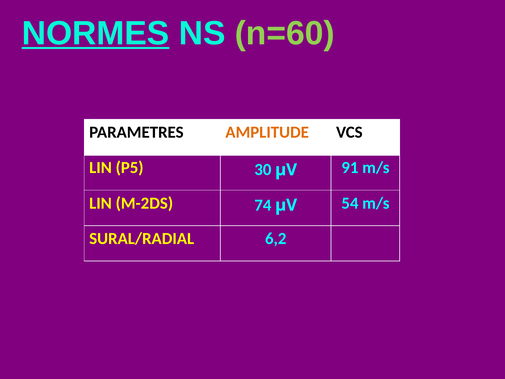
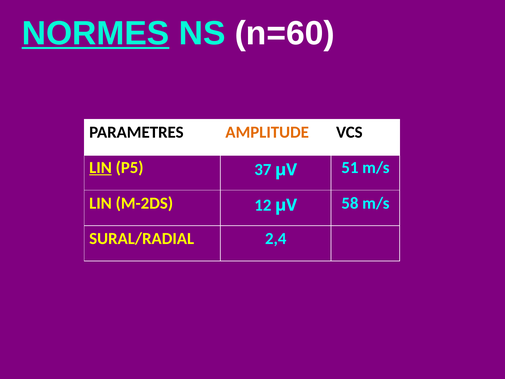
n=60 colour: light green -> white (285, 33)
LIN underline: none -> present (101, 168)
30: 30 -> 37 (263, 170)
91: 91 -> 51 (350, 168)
74: 74 -> 12 (263, 205)
54: 54 -> 58 (350, 203)
6,2: 6,2 -> 2,4 (276, 238)
